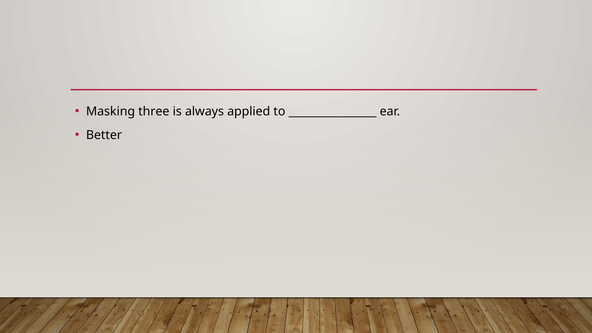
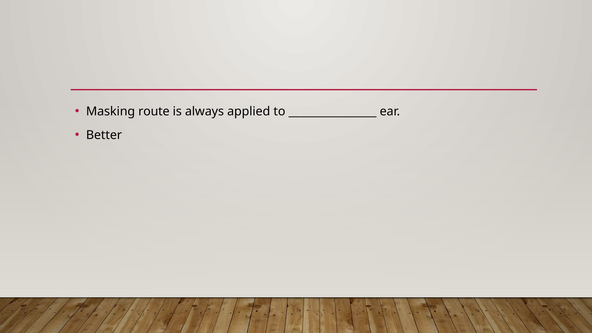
three: three -> route (154, 111)
